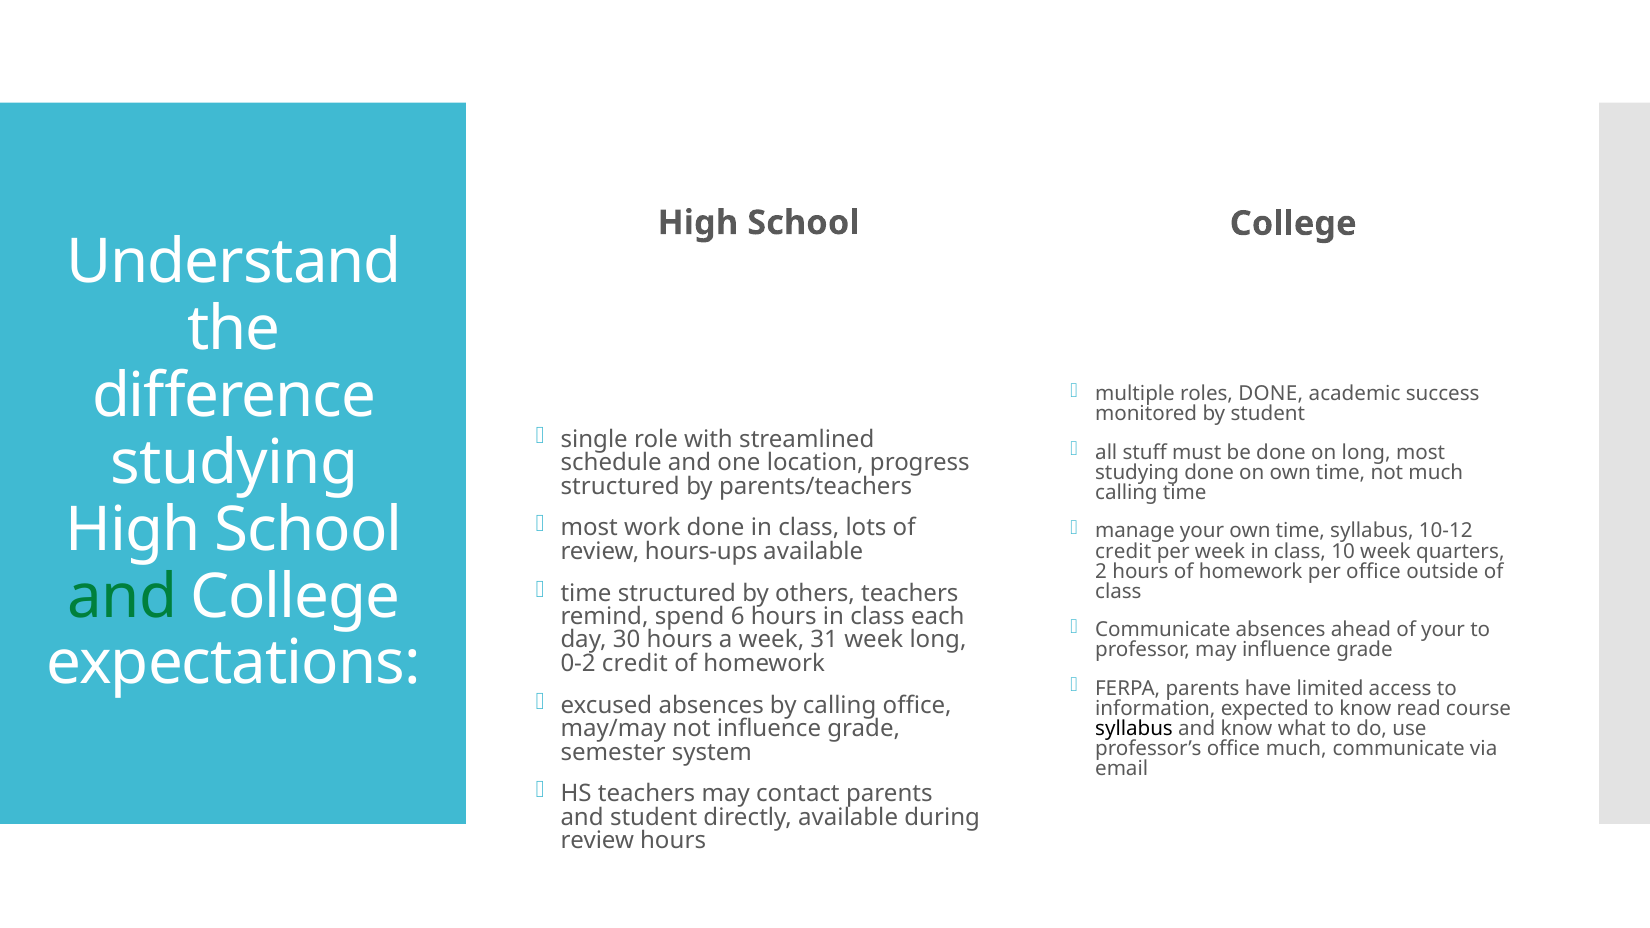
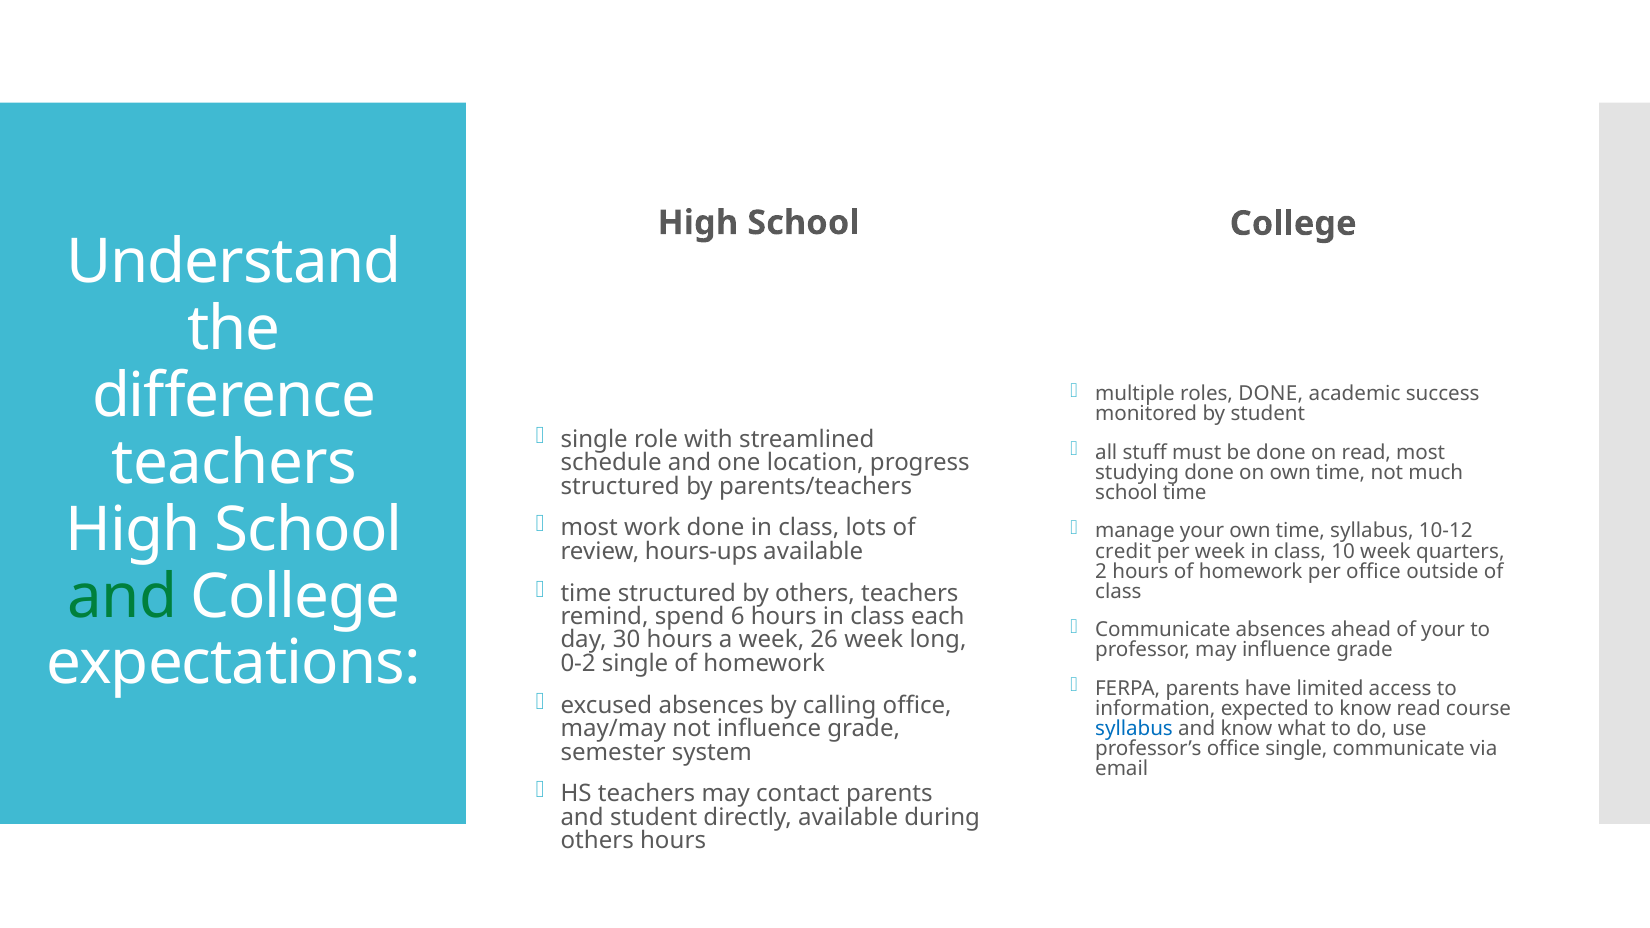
on long: long -> read (1366, 453)
studying: studying -> teachers (234, 463)
calling: calling -> school (1126, 493)
31: 31 -> 26 (824, 640)
0-2 credit: credit -> single (635, 664)
syllabus colour: black -> blue (1134, 728)
office much: much -> single (1296, 749)
review: review -> others (597, 841)
